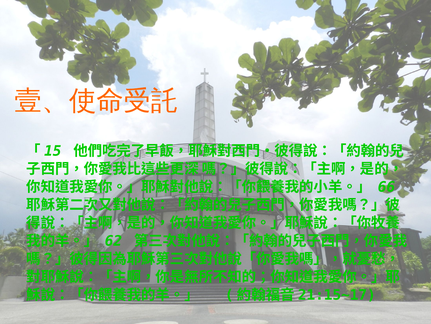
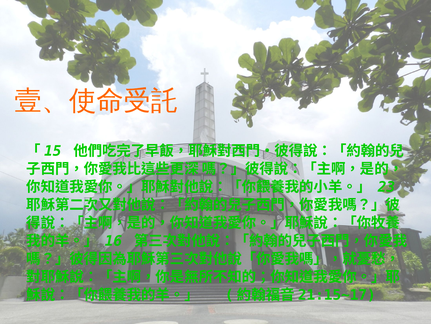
66: 66 -> 23 (386, 187)
62: 62 -> 16 (113, 241)
